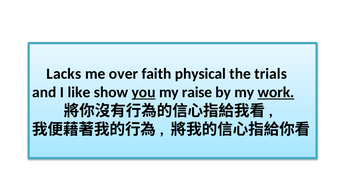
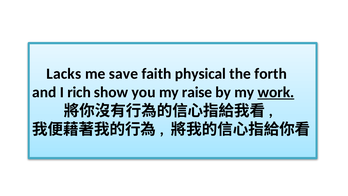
over: over -> save (124, 74)
trials: trials -> forth (271, 74)
like: like -> rich (79, 92)
you underline: present -> none (144, 92)
